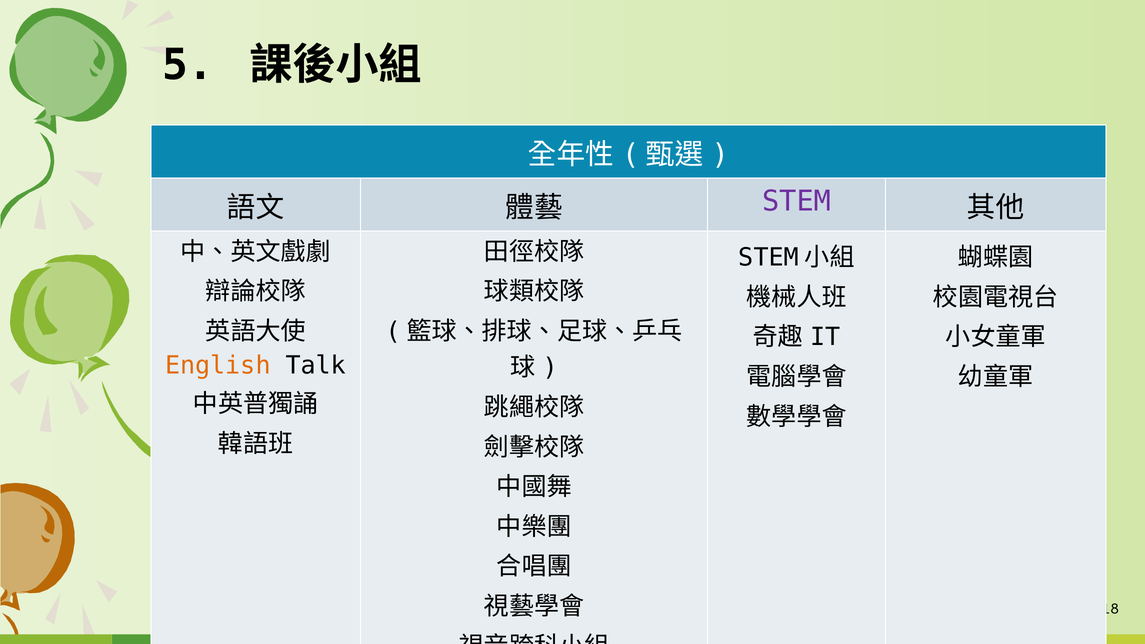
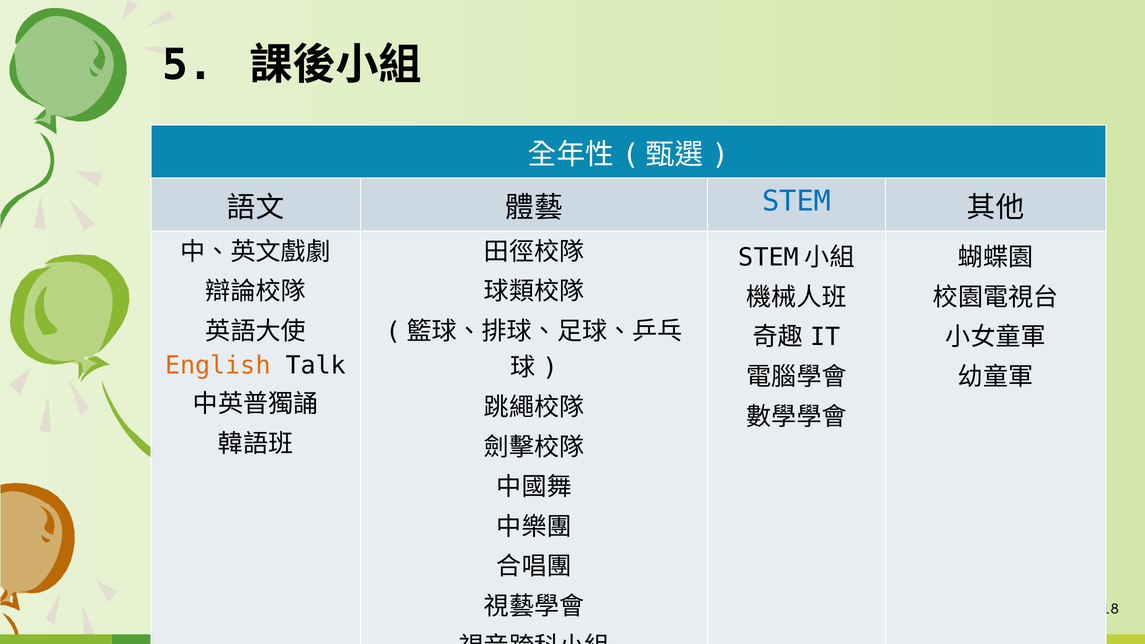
STEM colour: purple -> blue (797, 201)
